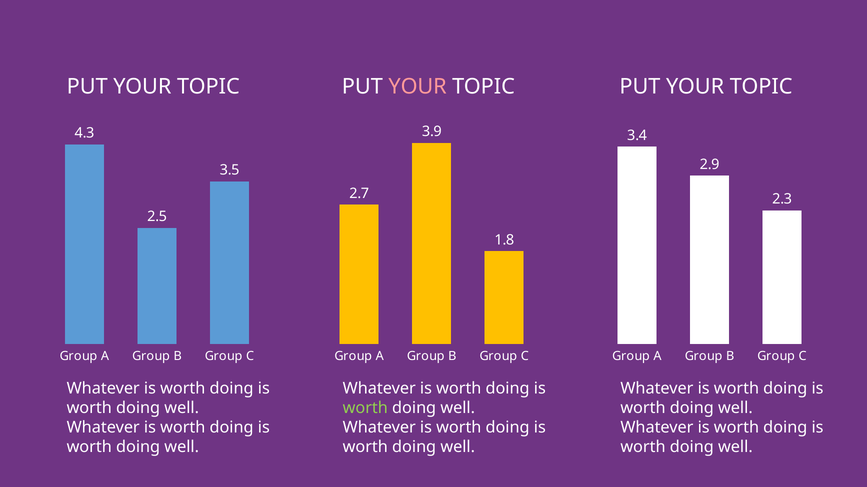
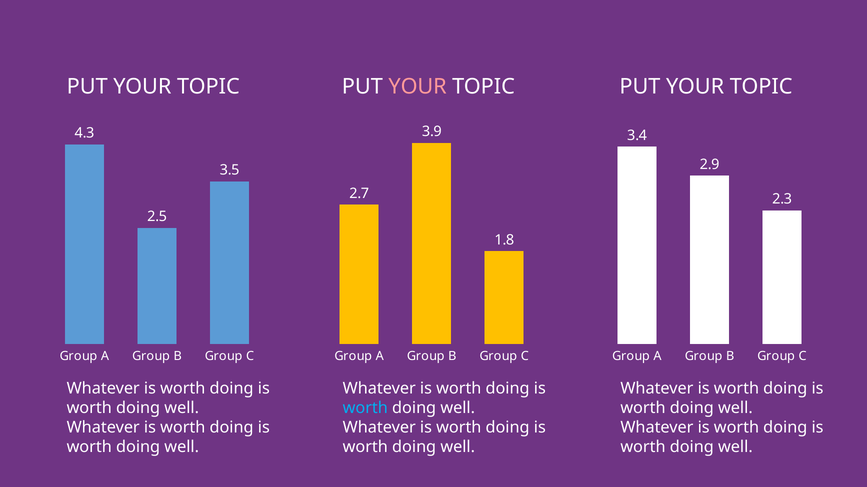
worth colour: light green -> light blue (365, 409)
